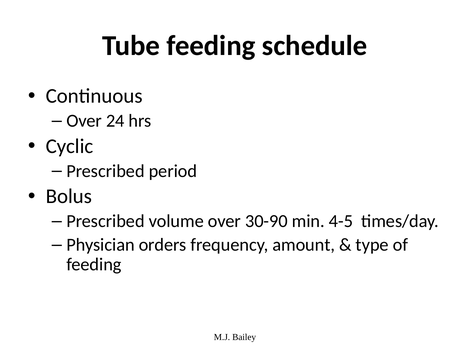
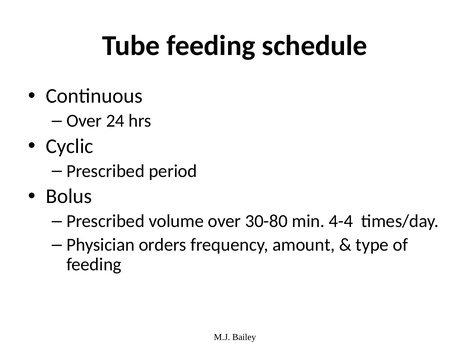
30-90: 30-90 -> 30-80 (266, 221)
4-5: 4-5 -> 4-4 (341, 221)
